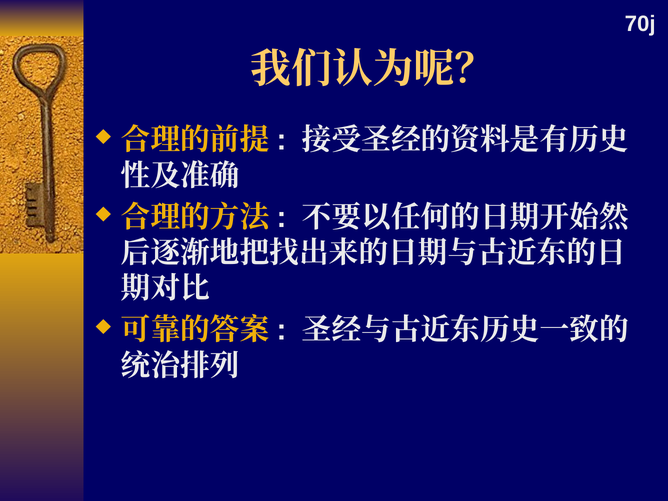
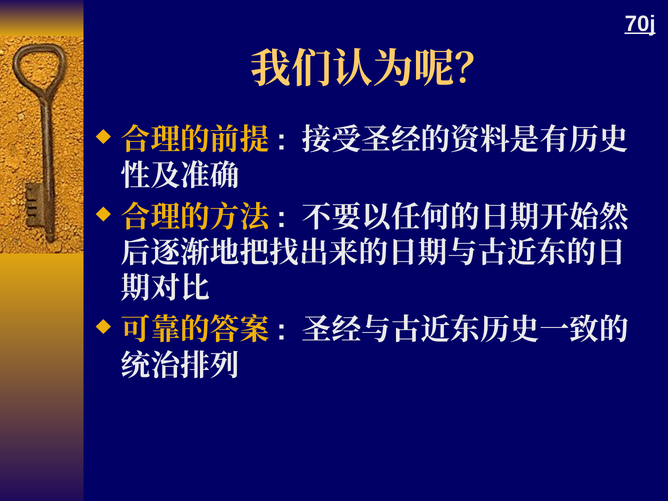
70j underline: none -> present (640, 24)
